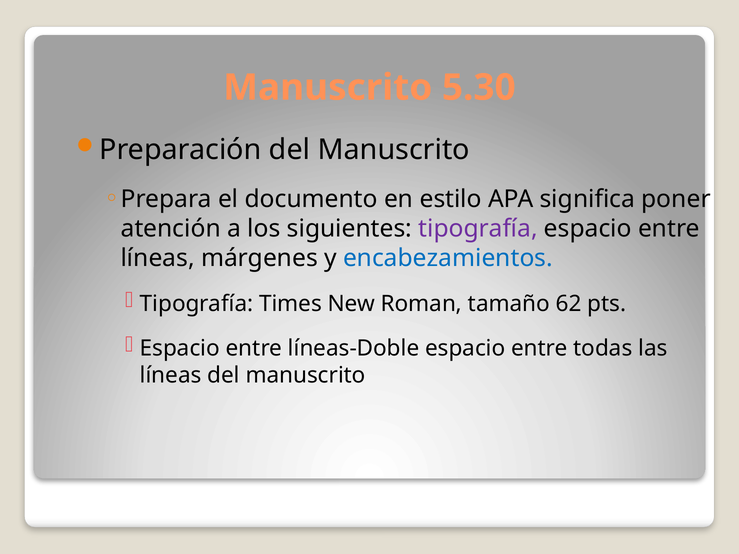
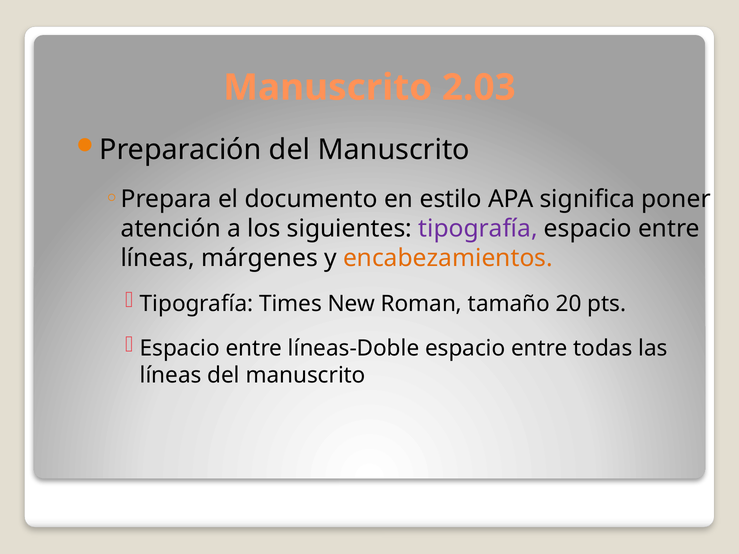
5.30: 5.30 -> 2.03 (479, 88)
encabezamientos colour: blue -> orange (448, 258)
62: 62 -> 20 (569, 304)
